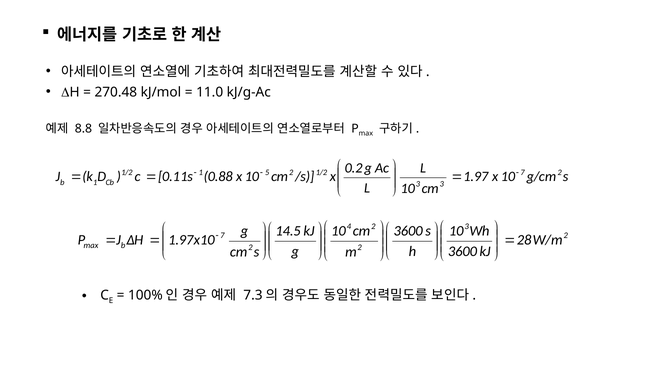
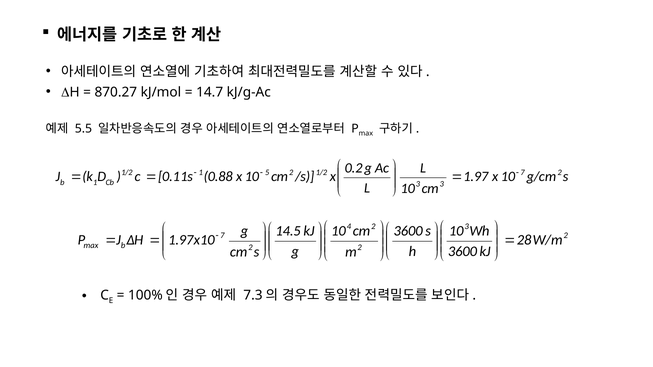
270.48: 270.48 -> 870.27 (116, 92)
11.0: 11.0 -> 14.7 (210, 92)
8.8: 8.8 -> 5.5 (83, 129)
